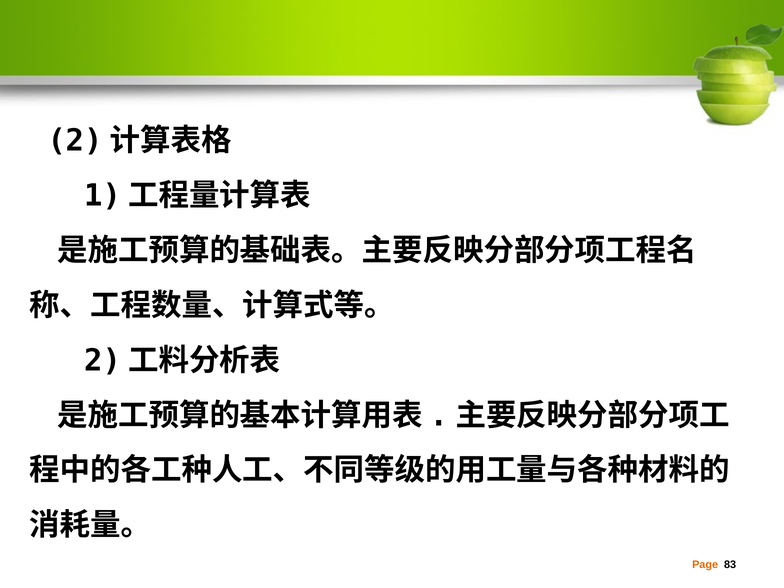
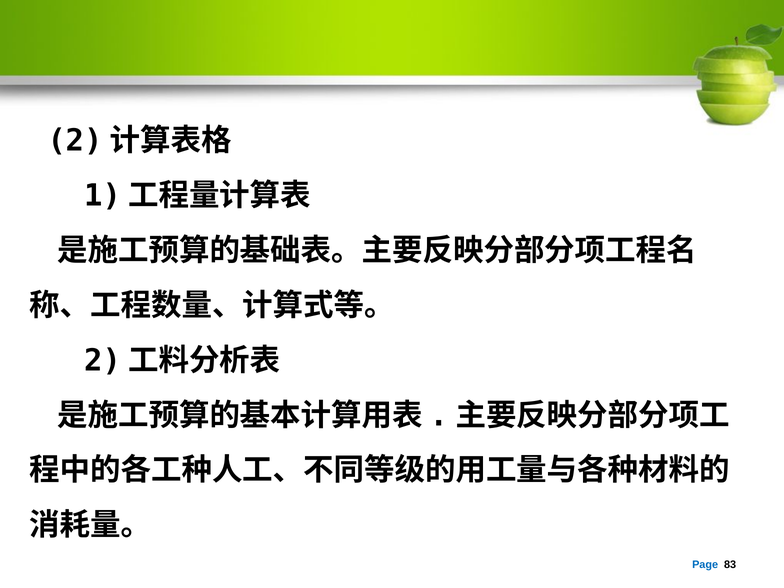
Page colour: orange -> blue (705, 565)
